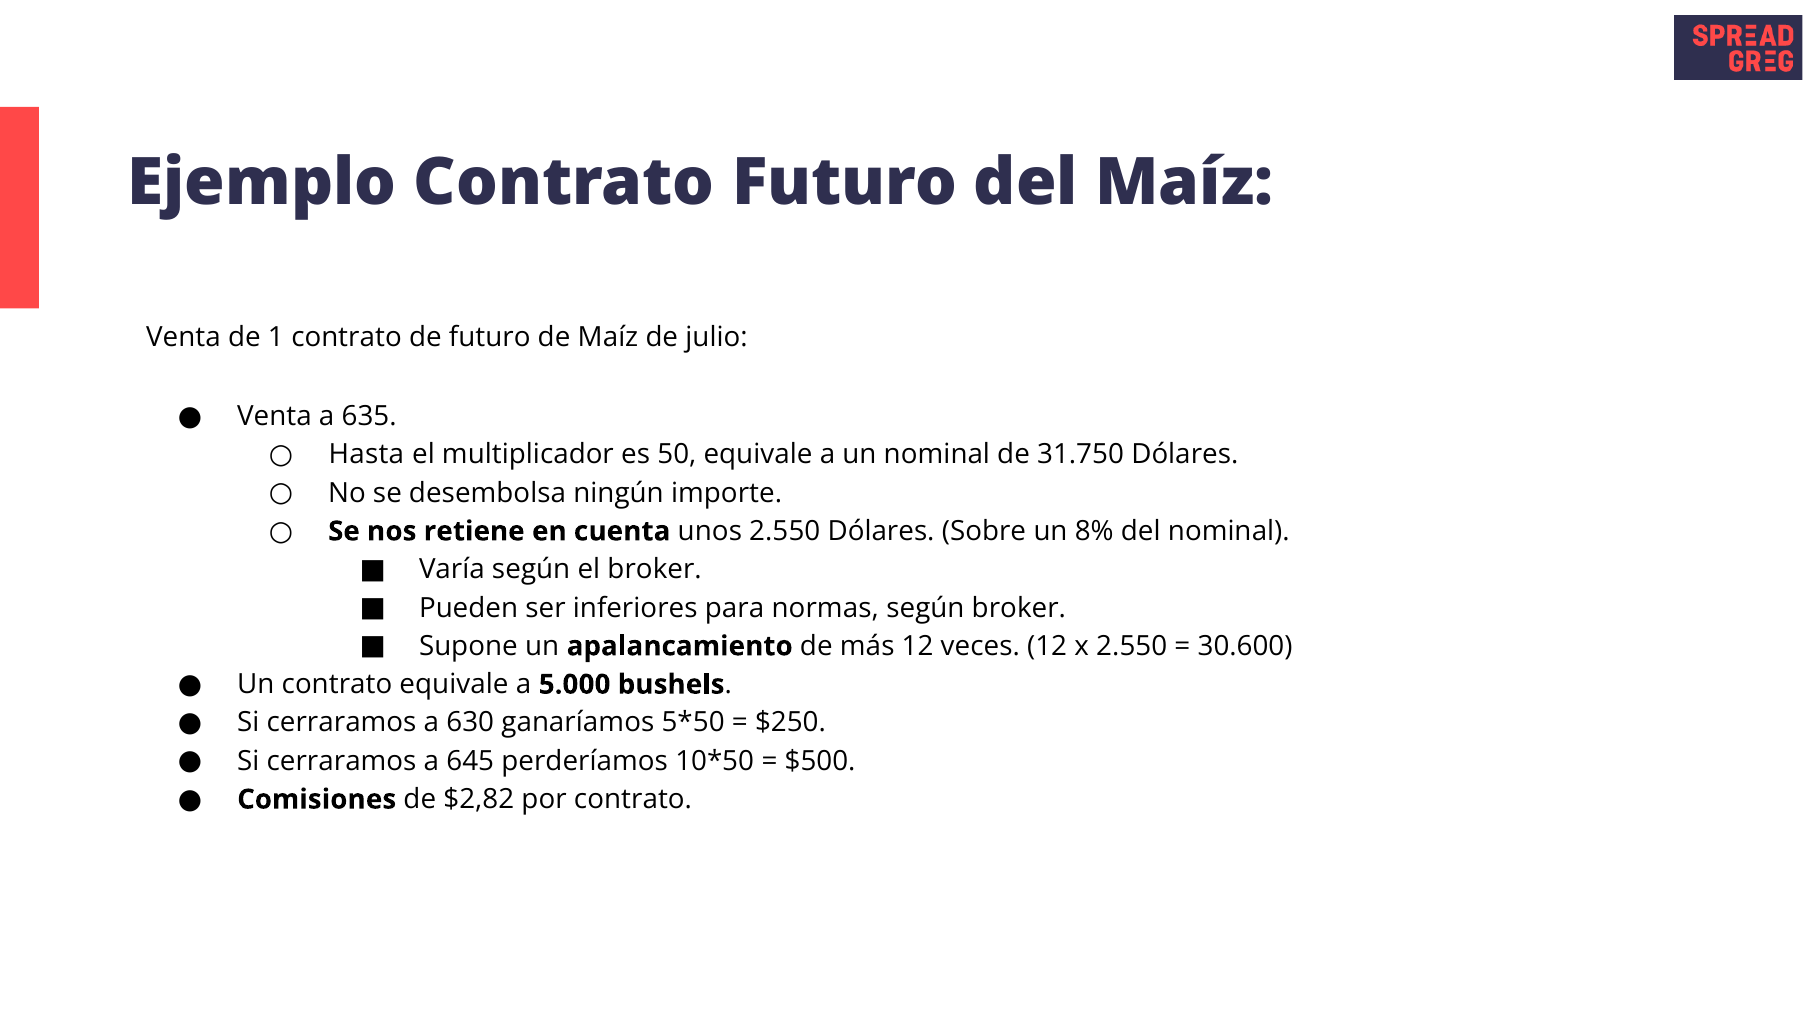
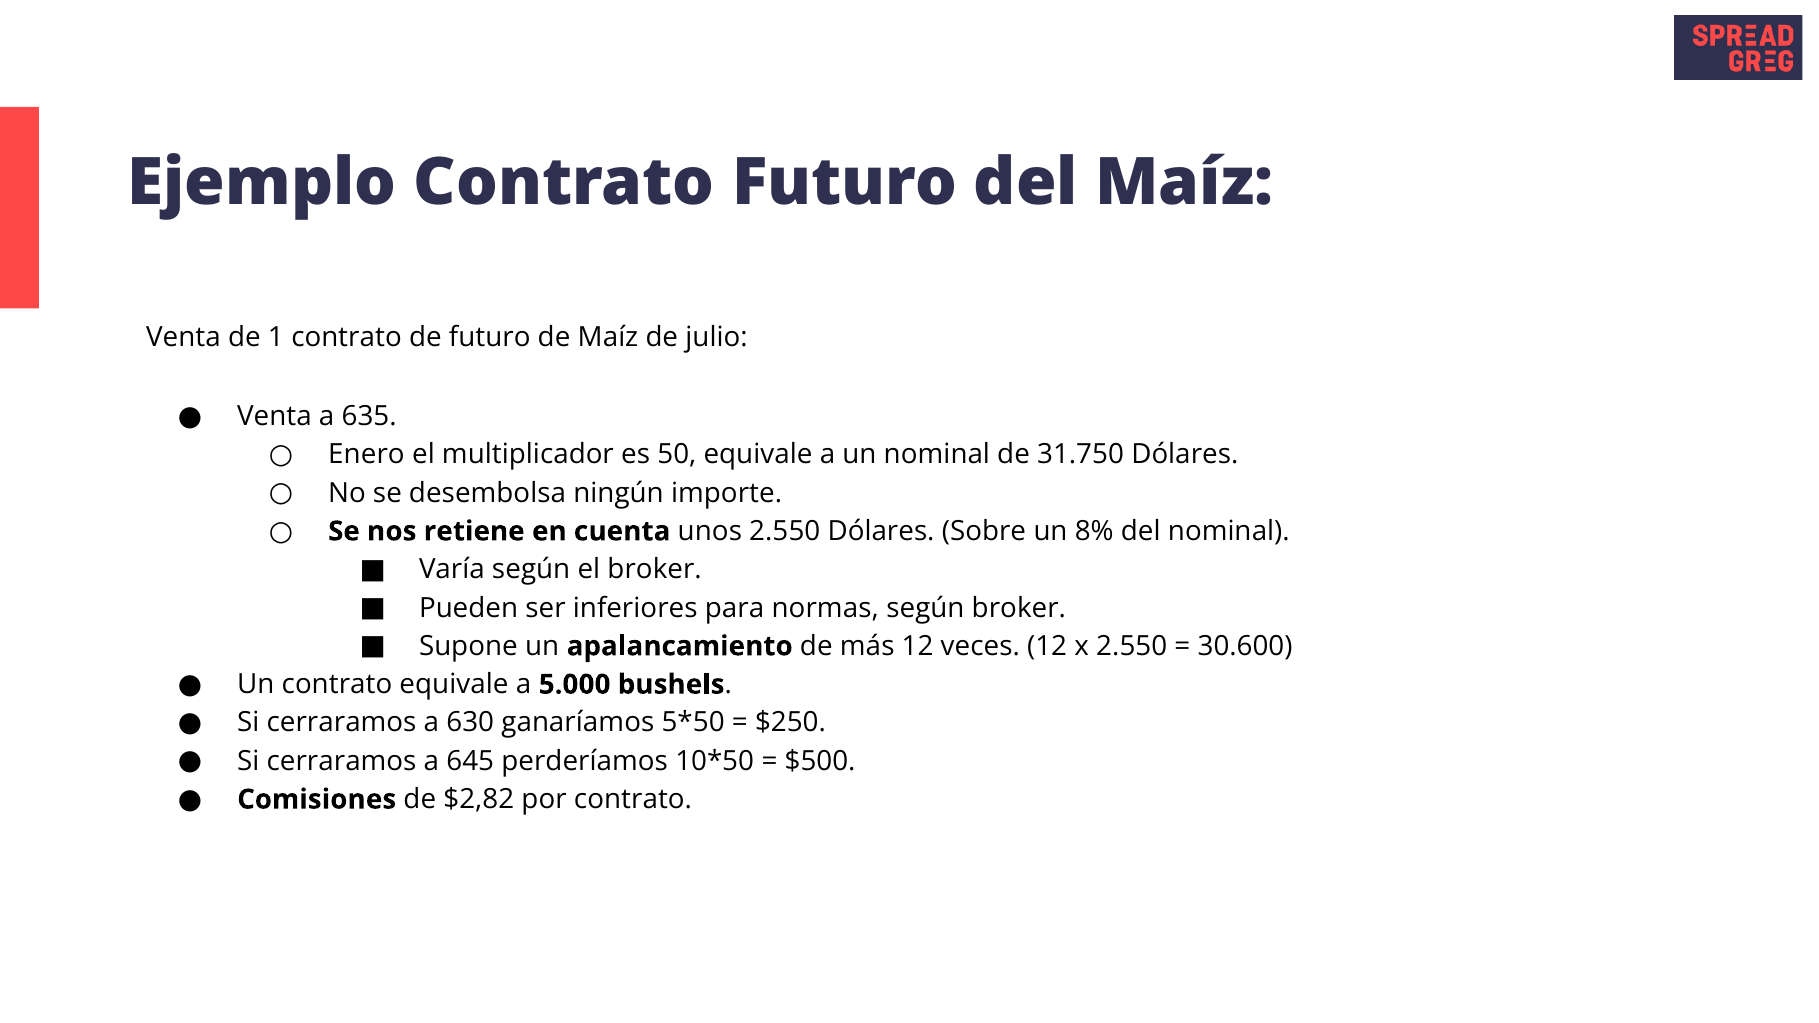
Hasta: Hasta -> Enero (366, 455)
